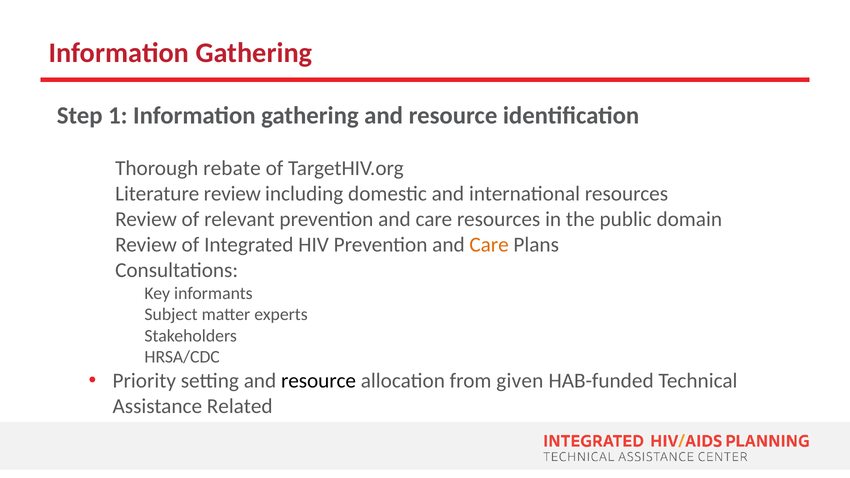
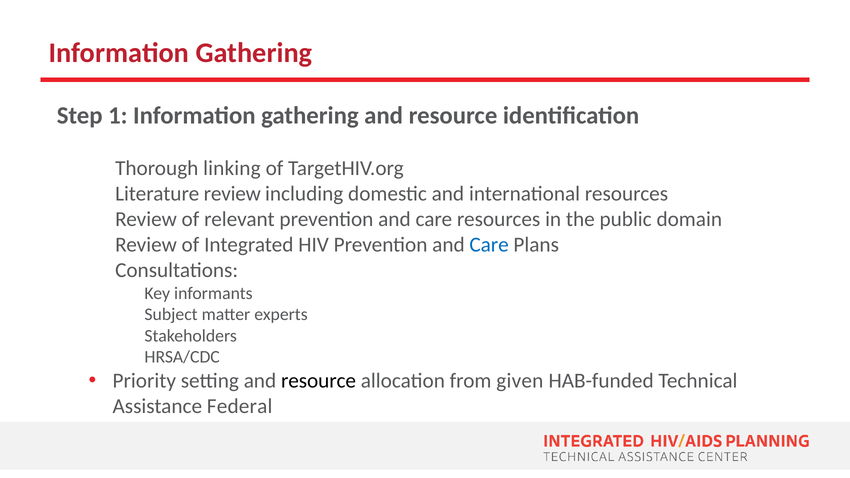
rebate: rebate -> linking (232, 168)
Care colour: orange -> blue (489, 245)
Related: Related -> Federal (240, 406)
